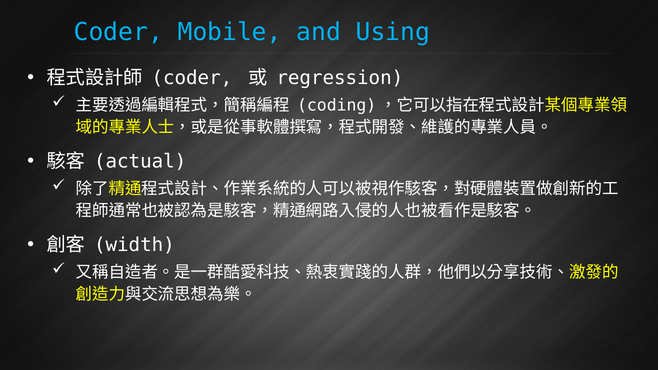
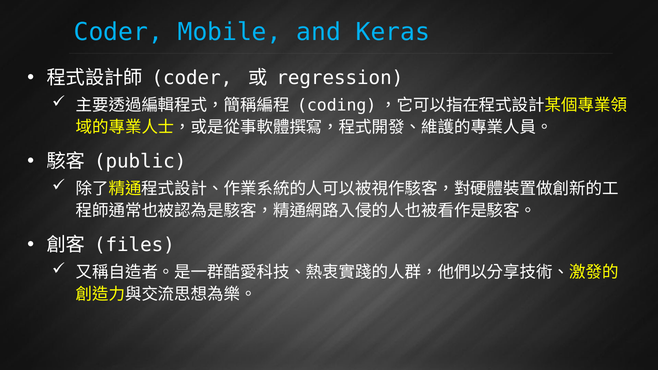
Using: Using -> Keras (393, 32)
actual: actual -> public (140, 161)
width: width -> files (134, 245)
